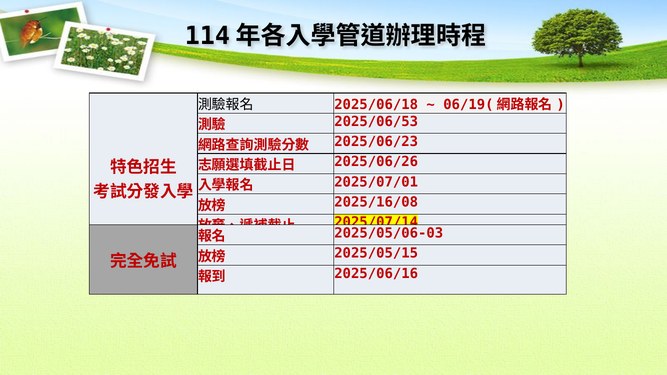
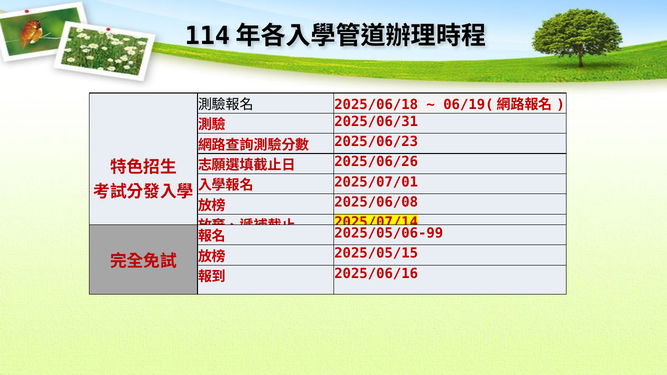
2025/06/53: 2025/06/53 -> 2025/06/31 (376, 122)
2025/16/08: 2025/16/08 -> 2025/06/08 (376, 202)
2025/05/06-03: 2025/05/06-03 -> 2025/05/06-99 (389, 233)
